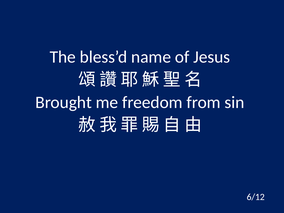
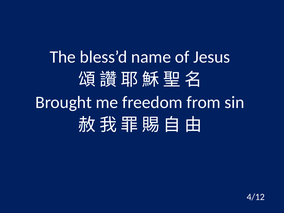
6/12: 6/12 -> 4/12 (256, 197)
